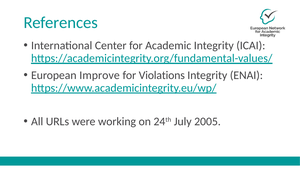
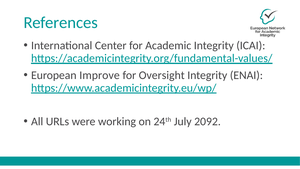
Violations: Violations -> Oversight (162, 75)
2005: 2005 -> 2092 (208, 121)
